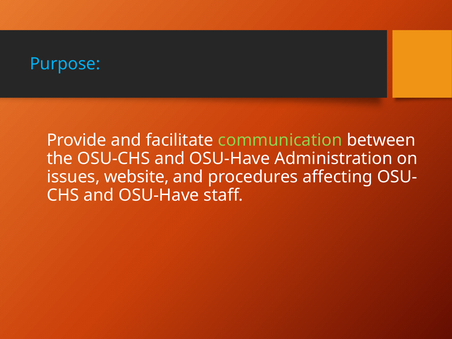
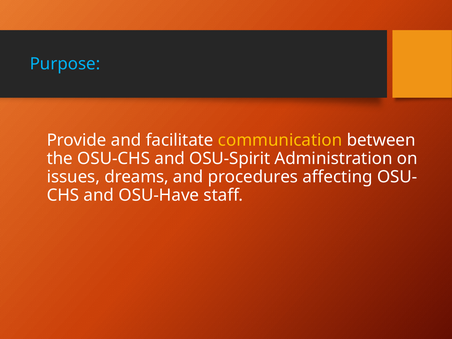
communication colour: light green -> yellow (280, 140)
OSU-CHS and OSU-Have: OSU-Have -> OSU-Spirit (230, 159)
website: website -> dreams (136, 177)
